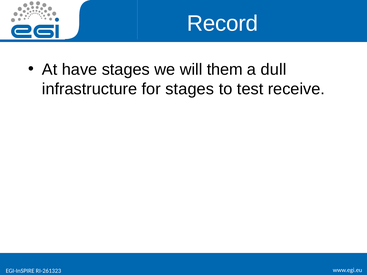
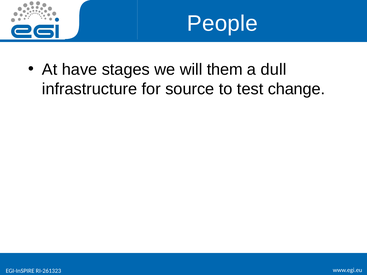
Record: Record -> People (222, 24)
for stages: stages -> source (190, 89)
receive: receive -> change (296, 89)
